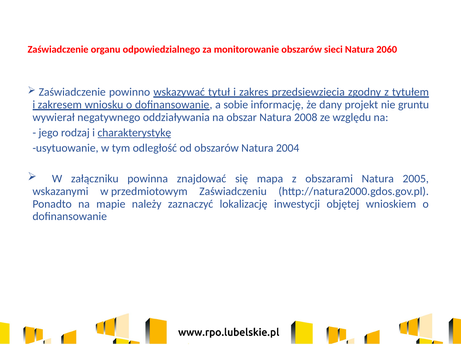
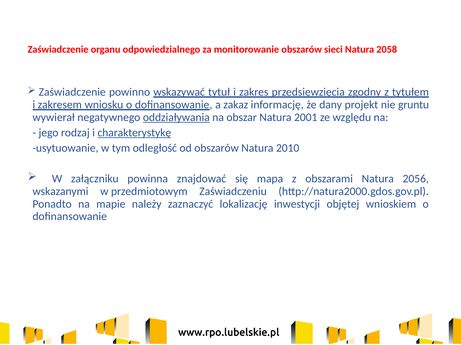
2060: 2060 -> 2058 (387, 50)
sobie: sobie -> zakaz (236, 105)
oddziaływania underline: none -> present (176, 118)
2008: 2008 -> 2001 (306, 118)
2004: 2004 -> 2010 (288, 148)
2005: 2005 -> 2056 (416, 179)
